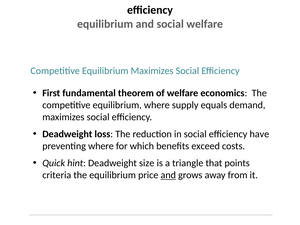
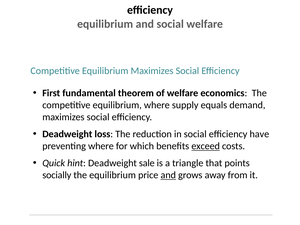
exceed underline: none -> present (206, 146)
size: size -> sale (147, 163)
criteria: criteria -> socially (57, 175)
